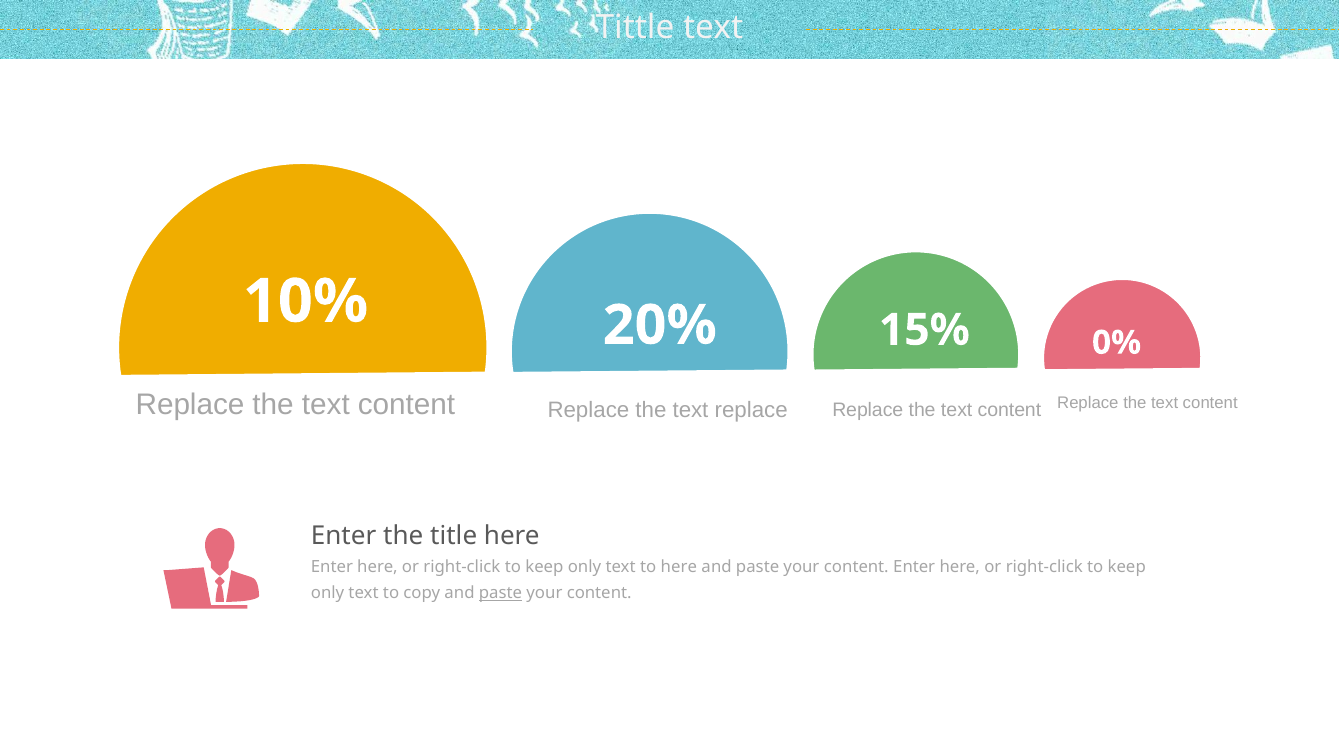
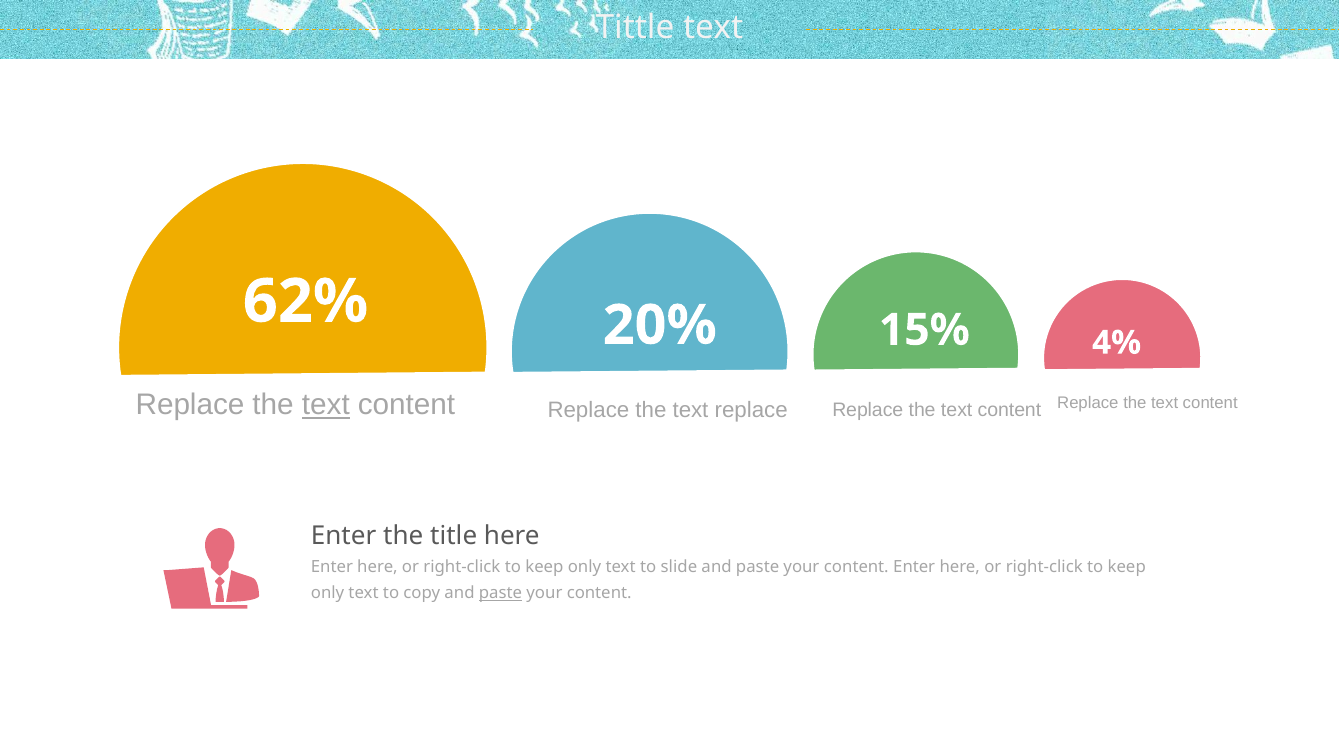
10%: 10% -> 62% (306, 302)
0%: 0% -> 4% (1117, 343)
text underline: none -> present (326, 405)
to here: here -> slide (679, 568)
